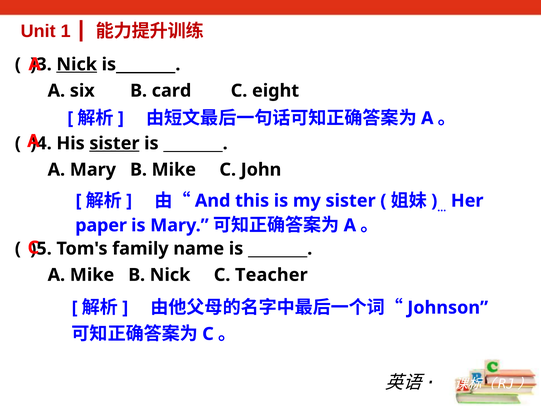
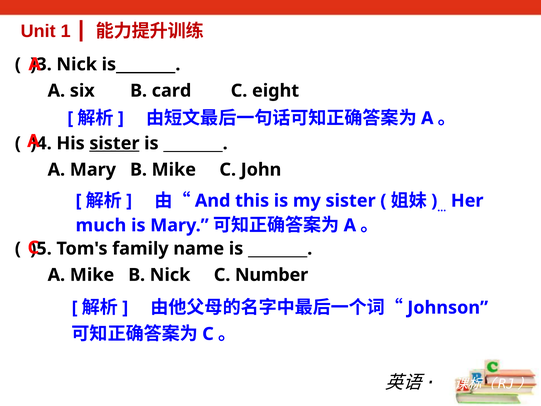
Nick underline: present -> none (77, 64)
paper: paper -> much (101, 225)
Teacher: Teacher -> Number (272, 275)
